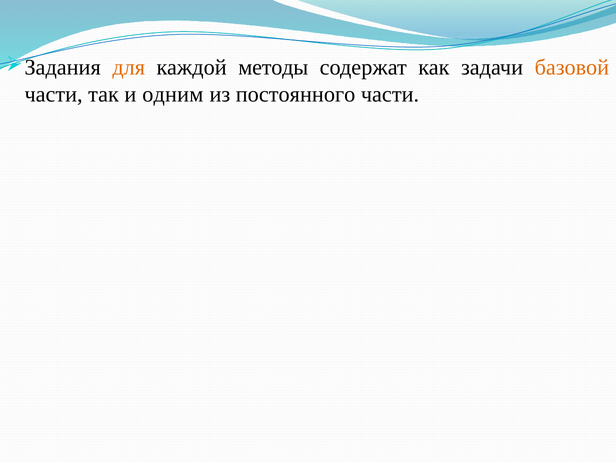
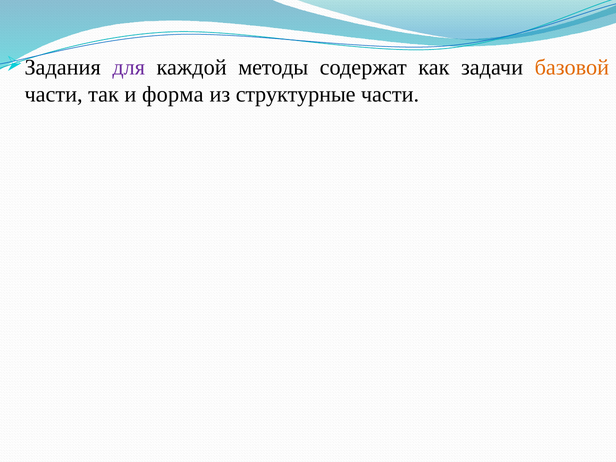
для colour: orange -> purple (129, 68)
одним: одним -> форма (173, 94)
постоянного: постоянного -> структурные (296, 94)
